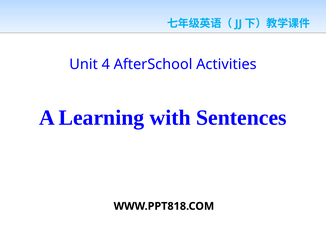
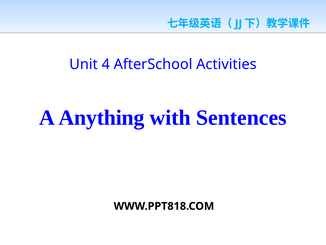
Learning: Learning -> Anything (102, 117)
